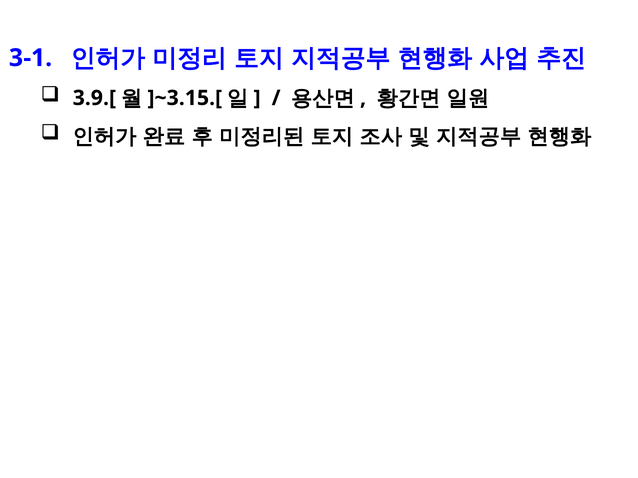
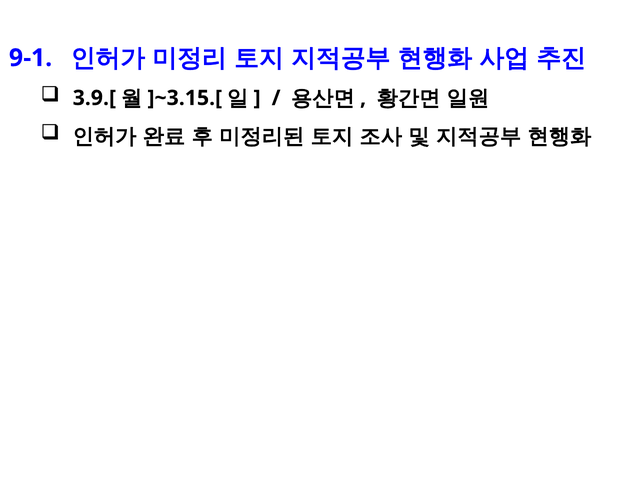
3-1: 3-1 -> 9-1 (31, 58)
